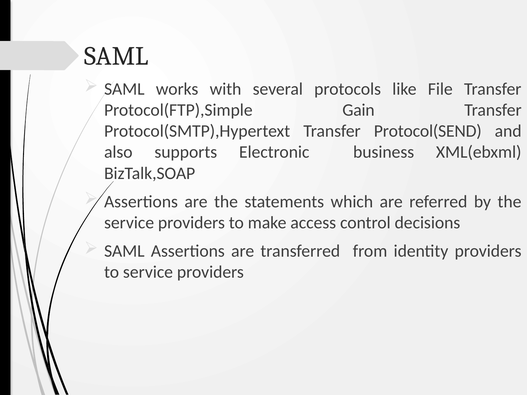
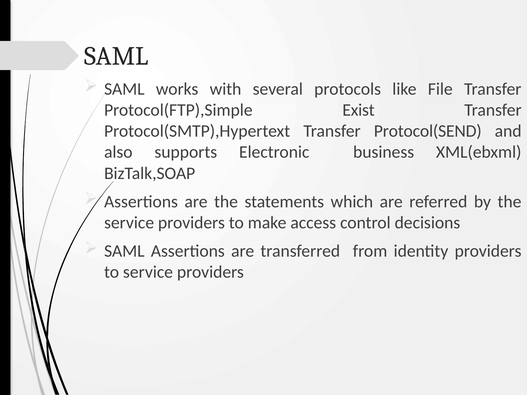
Gain: Gain -> Exist (359, 110)
